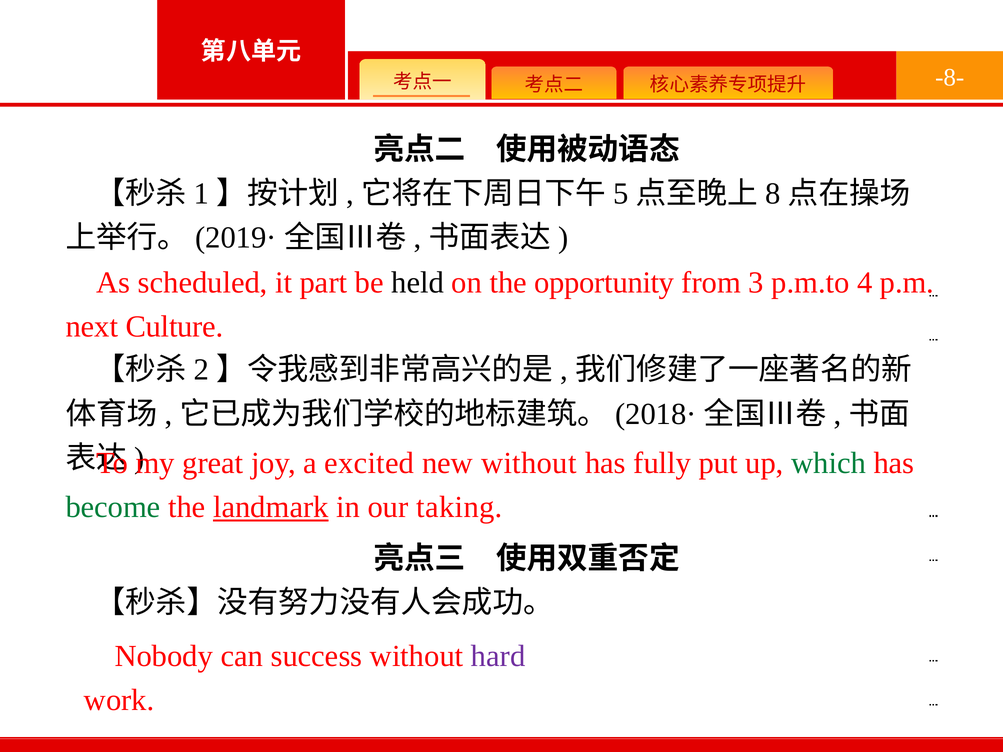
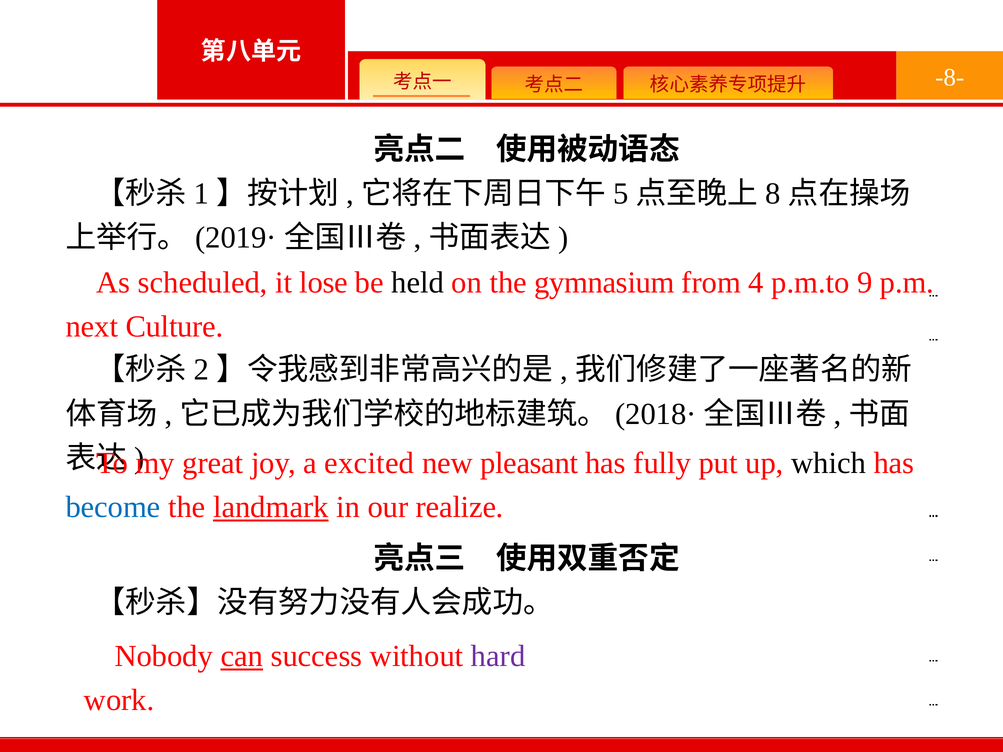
part: part -> lose (324, 283)
opportunity: opportunity -> gymnasium (604, 283)
3: 3 -> 4 (756, 283)
4: 4 -> 9 (865, 283)
new without: without -> pleasant (529, 463)
which colour: green -> black (829, 463)
become colour: green -> blue (113, 507)
taking: taking -> realize (460, 507)
can underline: none -> present (242, 656)
